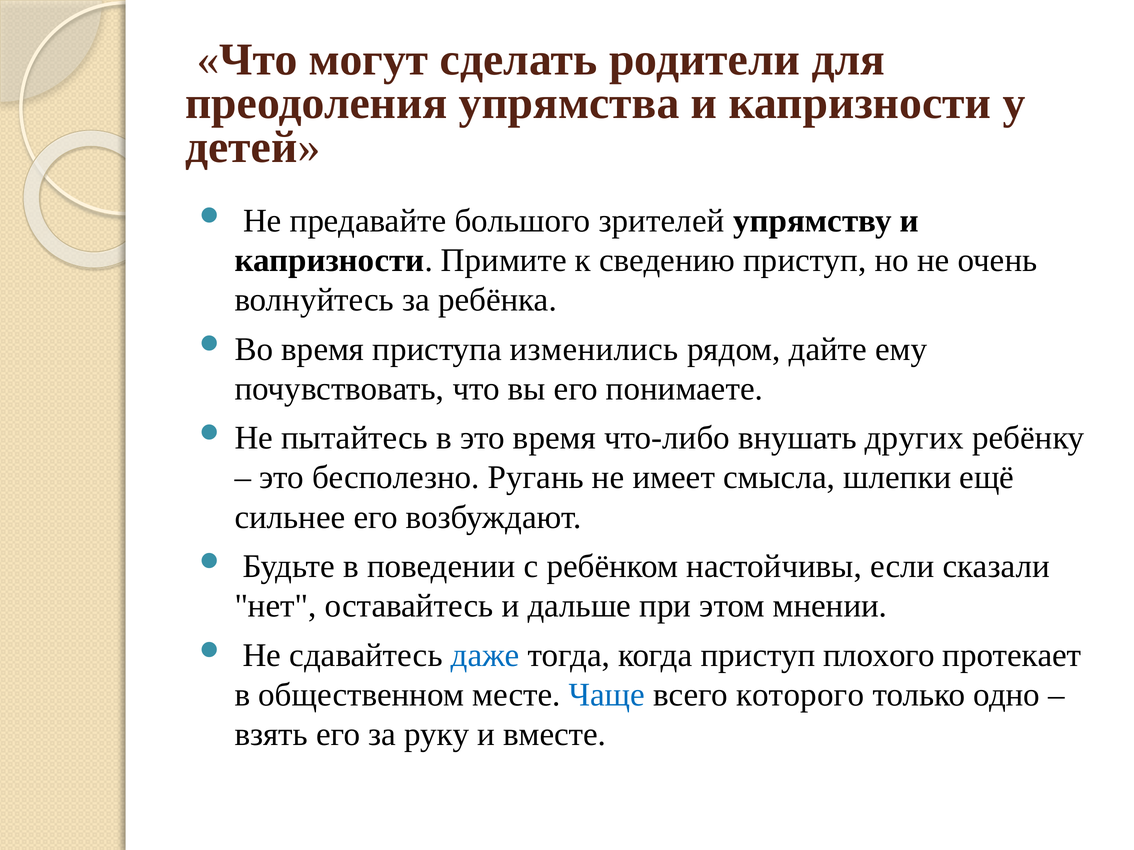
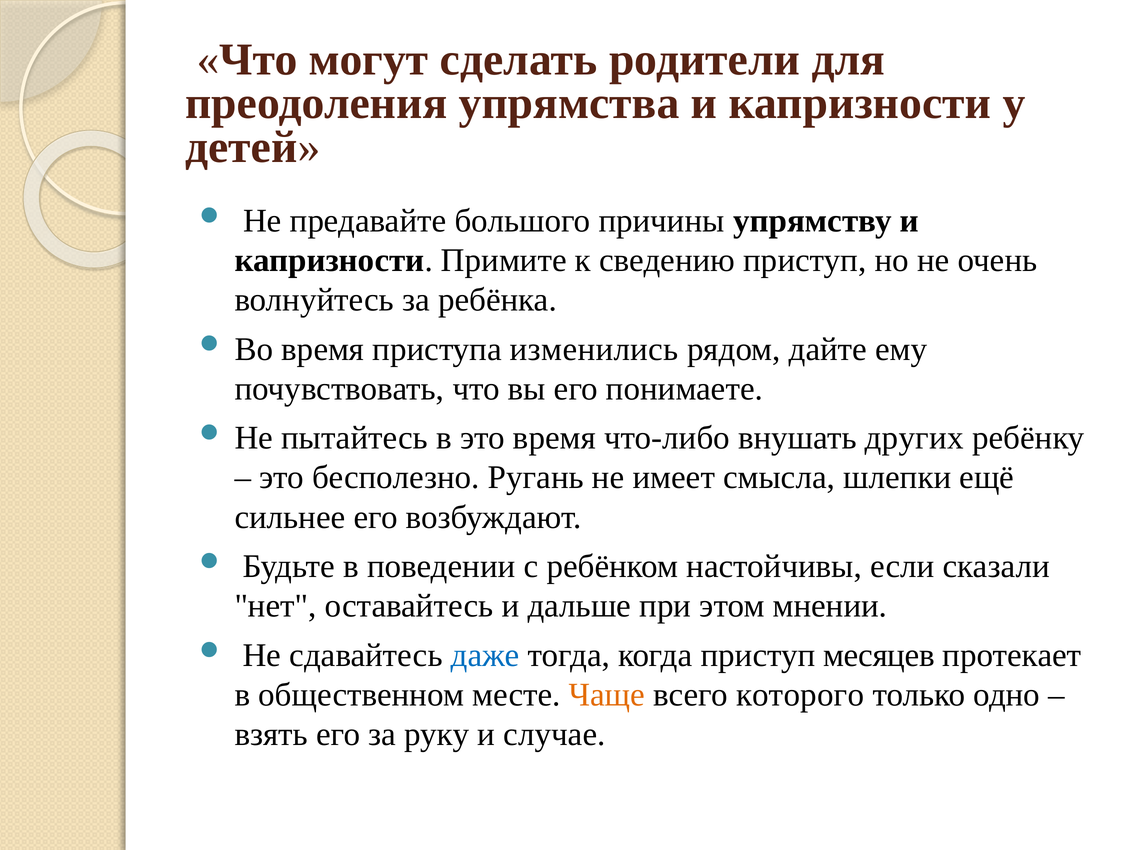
зрителей: зрителей -> причины (662, 221)
плохого: плохого -> месяцев (879, 656)
Чаще colour: blue -> orange (607, 695)
вместе: вместе -> случае (555, 735)
